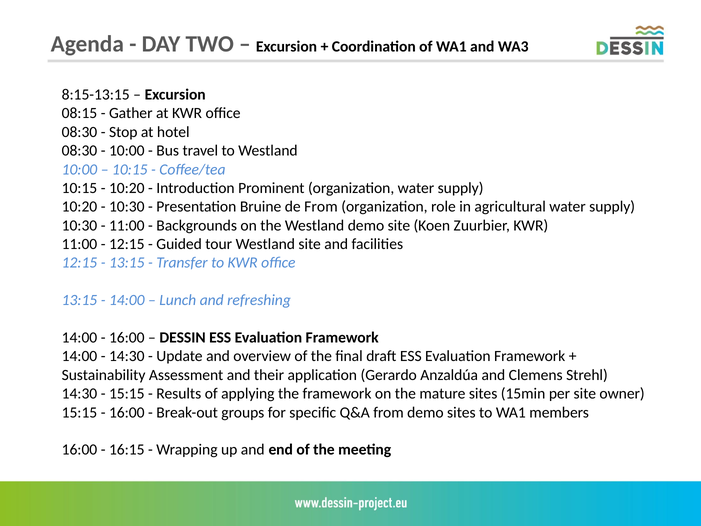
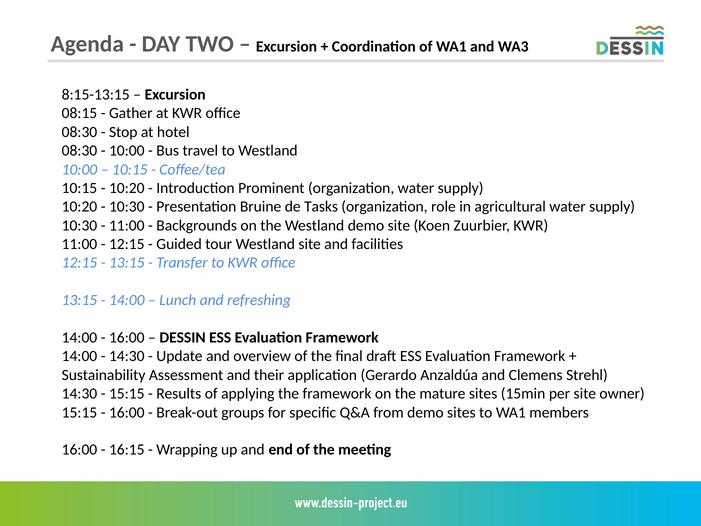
de From: From -> Tasks (321, 207)
